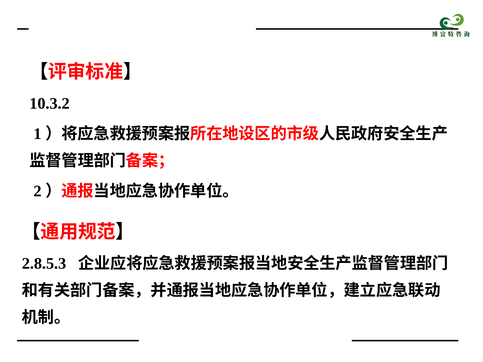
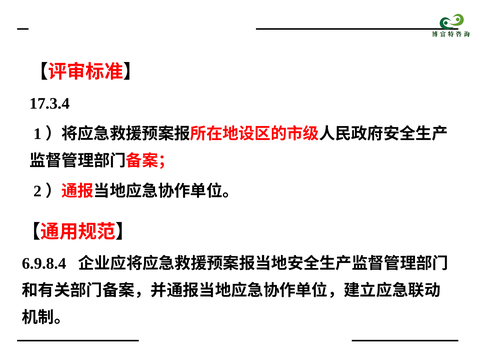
10.3.2: 10.3.2 -> 17.3.4 (50, 104)
2.8.5.3: 2.8.5.3 -> 6.9.8.4 (44, 264)
